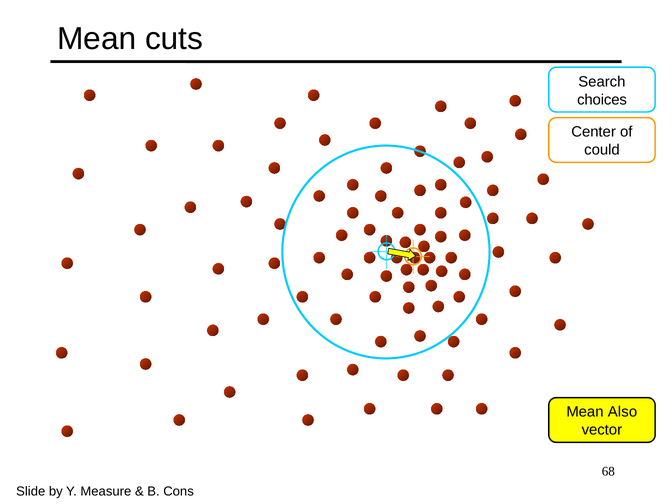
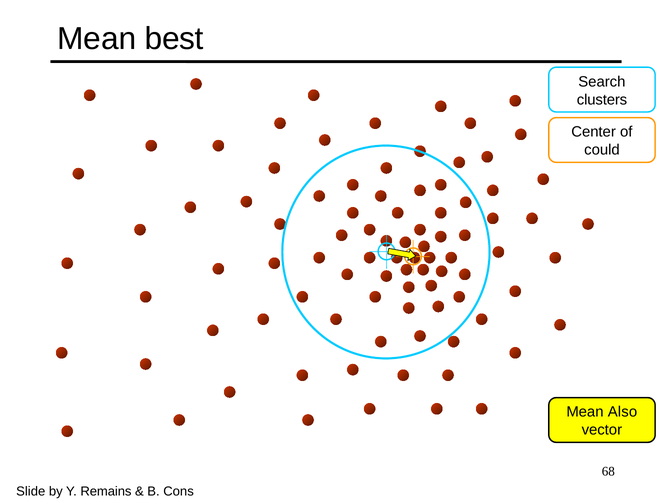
cuts: cuts -> best (174, 39)
choices: choices -> clusters (602, 100)
Measure: Measure -> Remains (106, 492)
